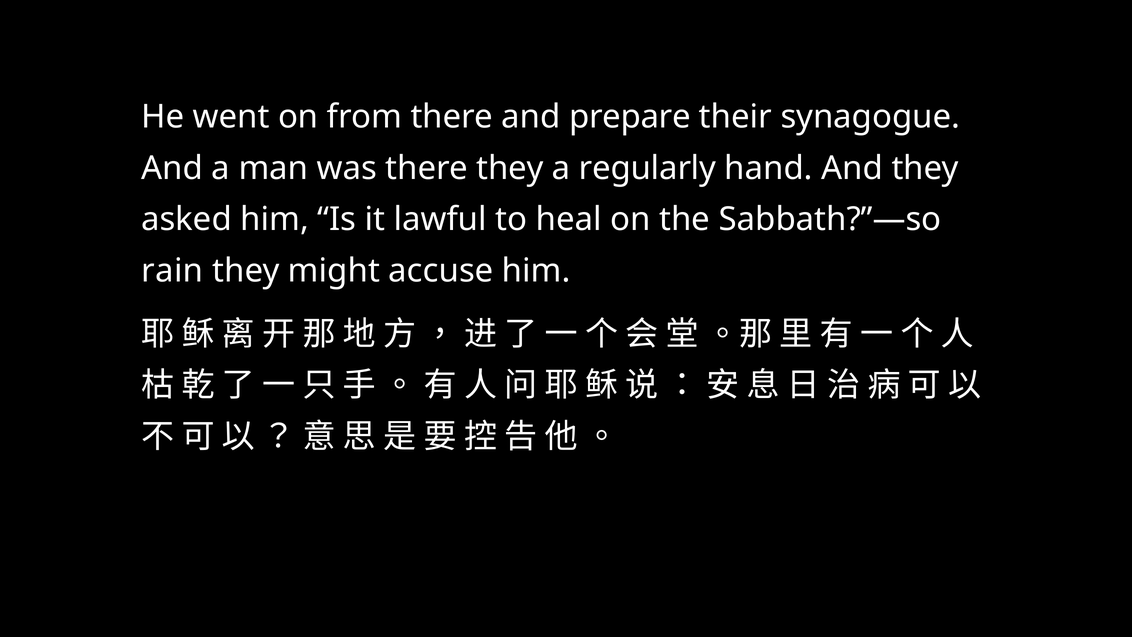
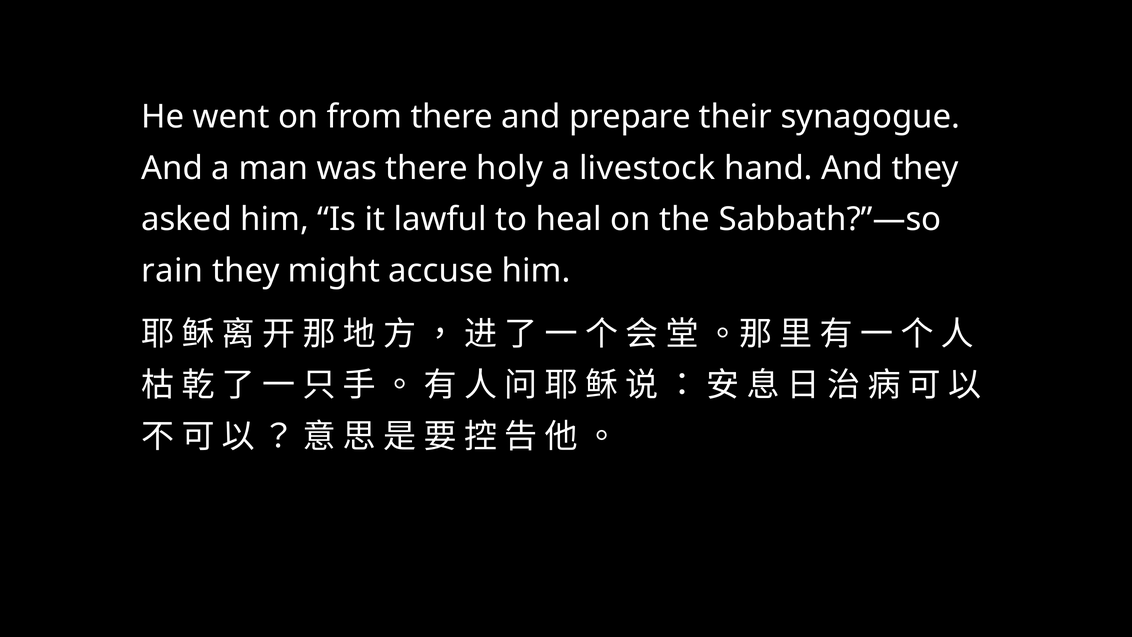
there they: they -> holy (510, 168)
regularly: regularly -> livestock (647, 168)
